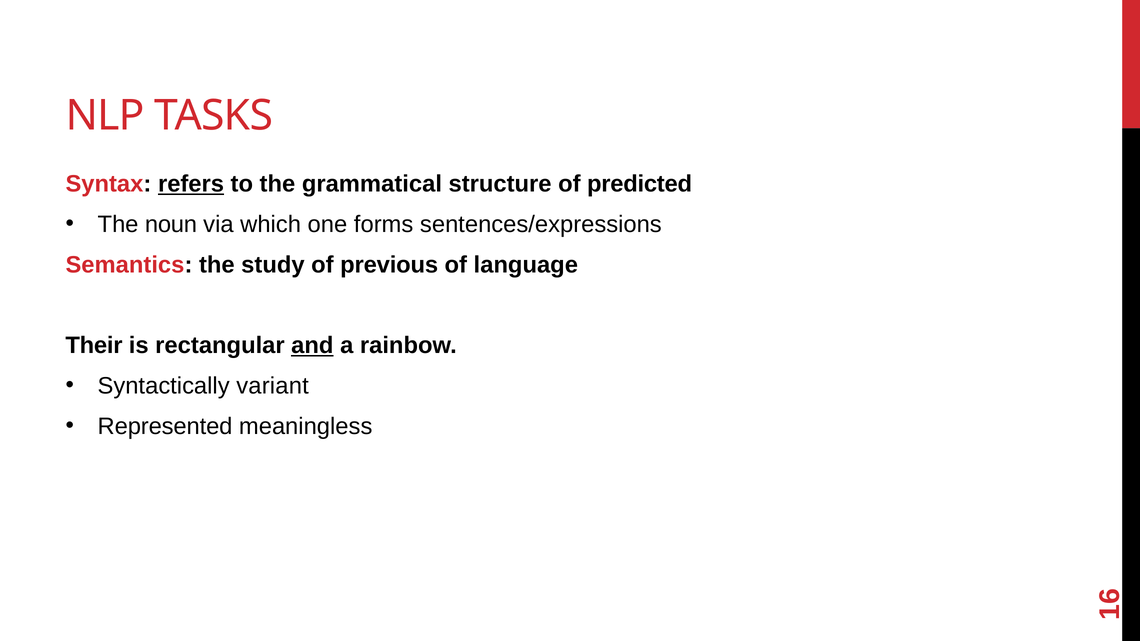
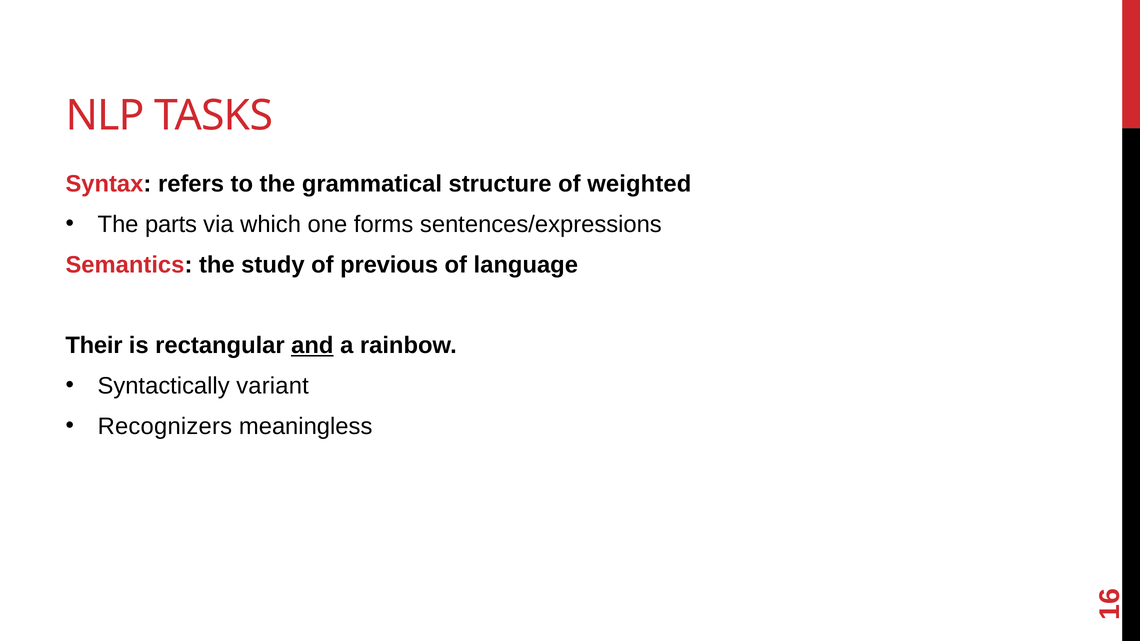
refers underline: present -> none (191, 184)
predicted: predicted -> weighted (639, 184)
noun: noun -> parts (171, 224)
Represented: Represented -> Recognizers (165, 426)
